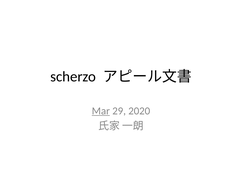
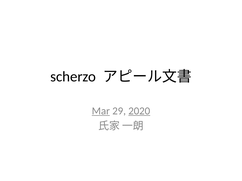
2020 underline: none -> present (139, 111)
